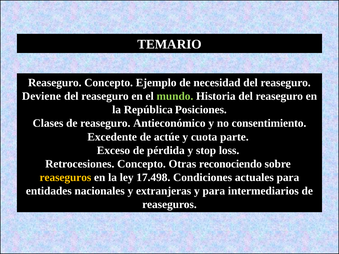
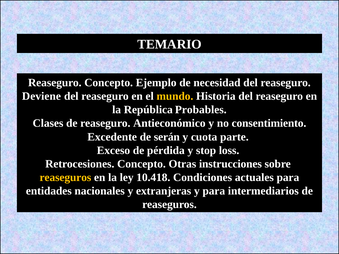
mundo colour: light green -> yellow (175, 96)
Posiciones: Posiciones -> Probables (201, 110)
actúe: actúe -> serán (167, 137)
reconociendo: reconociendo -> instrucciones (230, 164)
17.498: 17.498 -> 10.418 (153, 178)
